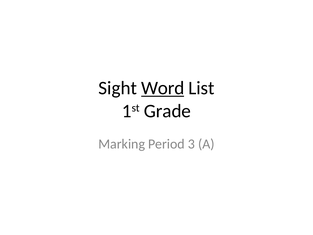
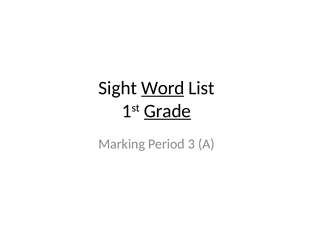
Grade underline: none -> present (167, 111)
